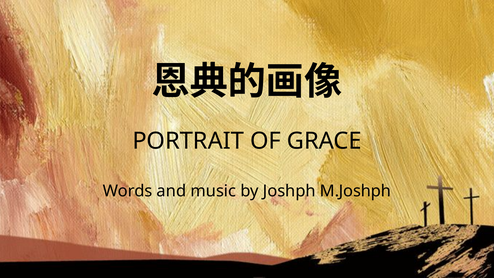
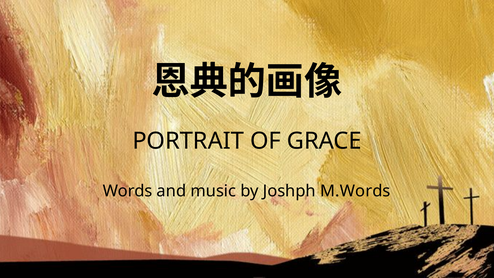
M.Joshph: M.Joshph -> M.Words (355, 191)
